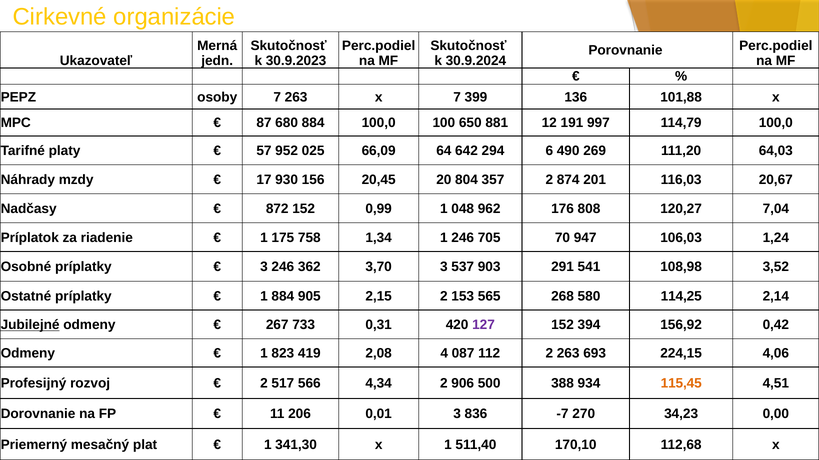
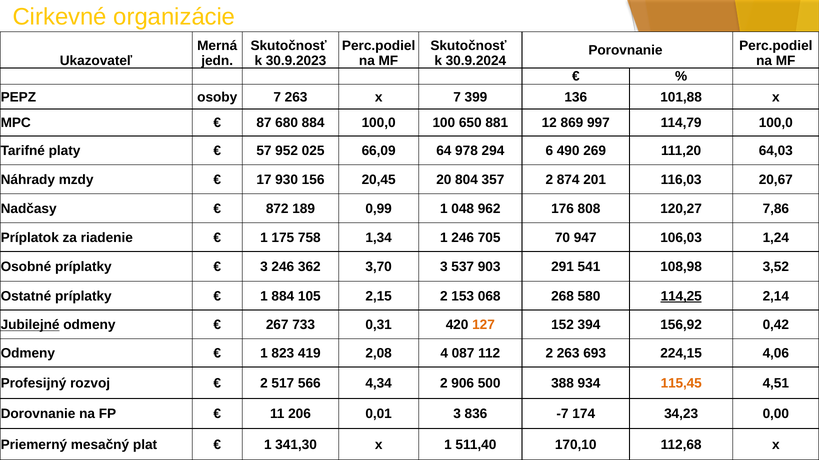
191: 191 -> 869 (572, 123)
642: 642 -> 978 (466, 151)
872 152: 152 -> 189 (304, 209)
7,04: 7,04 -> 7,86 (776, 209)
905: 905 -> 105 (309, 297)
565: 565 -> 068 (489, 297)
114,25 underline: none -> present (681, 297)
127 colour: purple -> orange (484, 325)
270: 270 -> 174 (584, 415)
